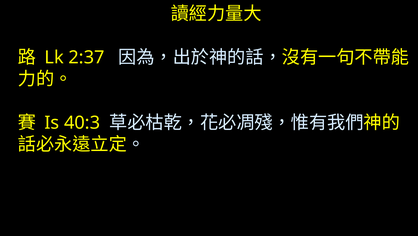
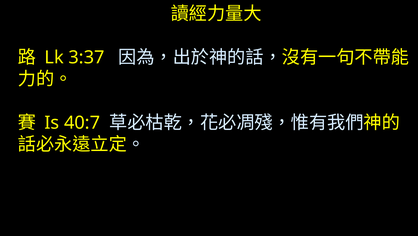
2:37: 2:37 -> 3:37 (86, 58)
40:3: 40:3 -> 40:7 (82, 123)
